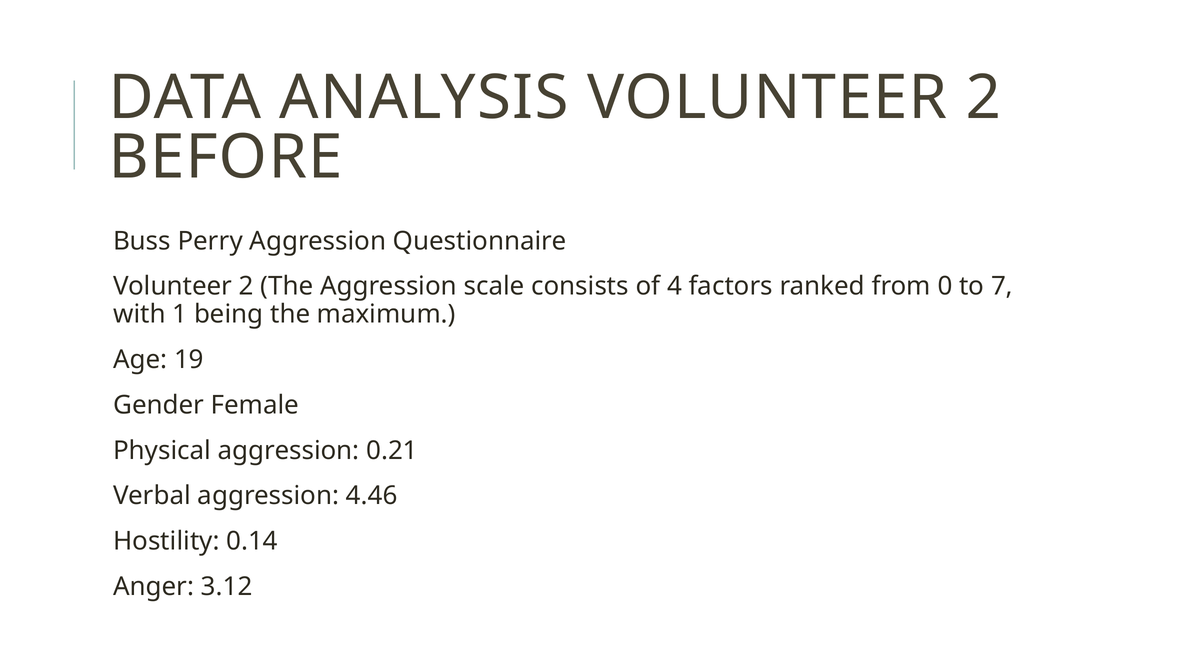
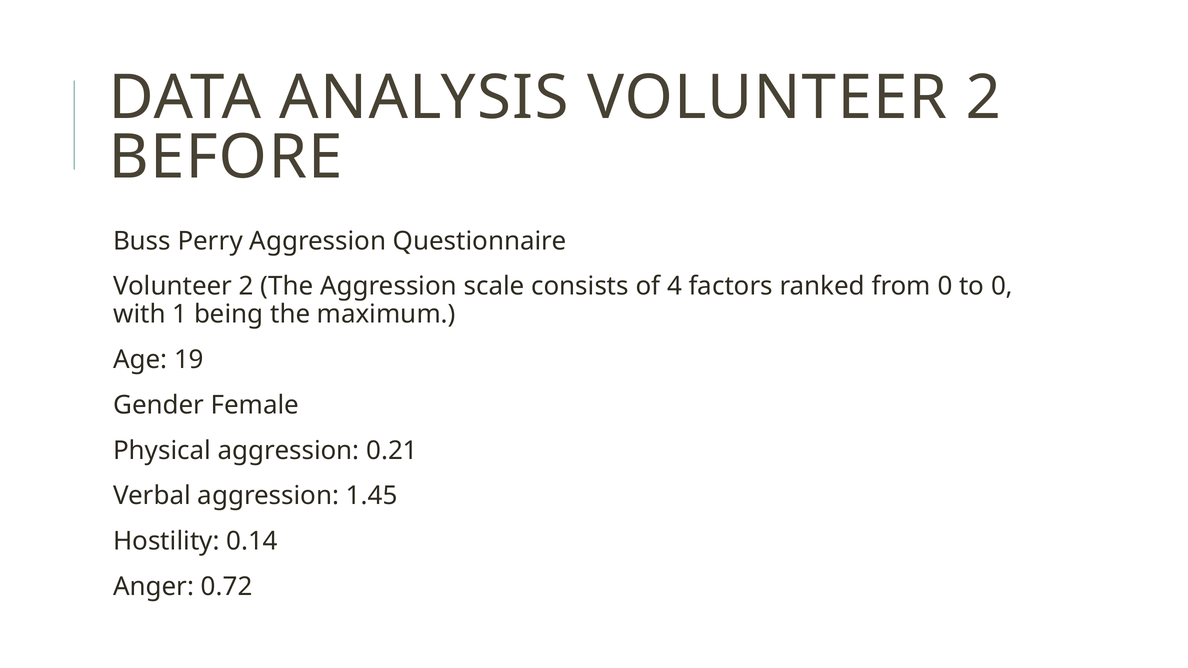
to 7: 7 -> 0 (1002, 286)
4.46: 4.46 -> 1.45 (372, 496)
3.12: 3.12 -> 0.72 (227, 587)
